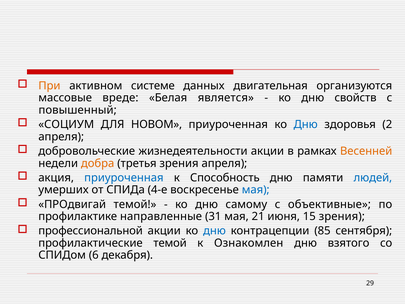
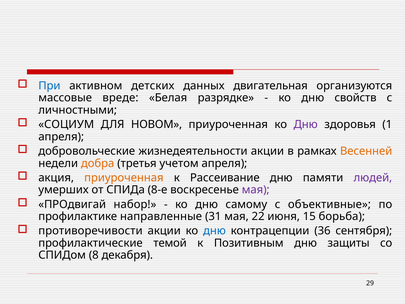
При colour: orange -> blue (49, 86)
системе: системе -> детских (153, 86)
является: является -> разрядке (226, 98)
повышенный: повышенный -> личностными (78, 110)
Дню colour: blue -> purple (306, 124)
2: 2 -> 1 (387, 124)
третья зрения: зрения -> учетом (179, 163)
приуроченная colour: blue -> orange (124, 178)
Способность: Способность -> Рассеивание (225, 178)
людей colour: blue -> purple (373, 178)
4-е: 4-е -> 8-е (158, 190)
мая colour: blue -> purple (256, 190)
ПРОдвигай темой: темой -> набор (135, 204)
21: 21 -> 22 (258, 216)
15 зрения: зрения -> борьба (342, 216)
профессиональной: профессиональной -> противоречивости (90, 231)
85: 85 -> 36 (322, 231)
Ознакомлен: Ознакомлен -> Позитивным (249, 243)
взятого: взятого -> защиты (349, 243)
6: 6 -> 8 (94, 255)
